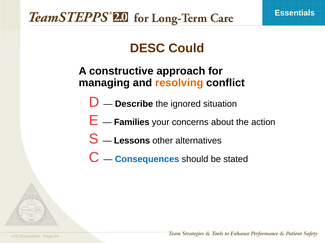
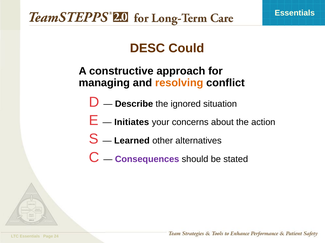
Families: Families -> Initiates (132, 123)
Lessons: Lessons -> Learned (132, 141)
Consequences colour: blue -> purple (147, 160)
